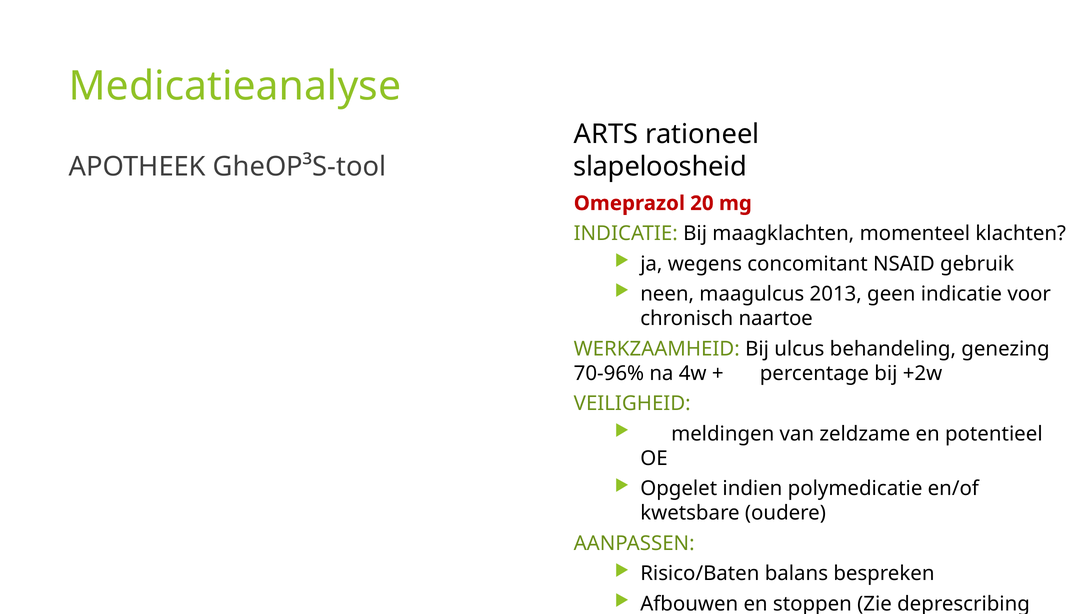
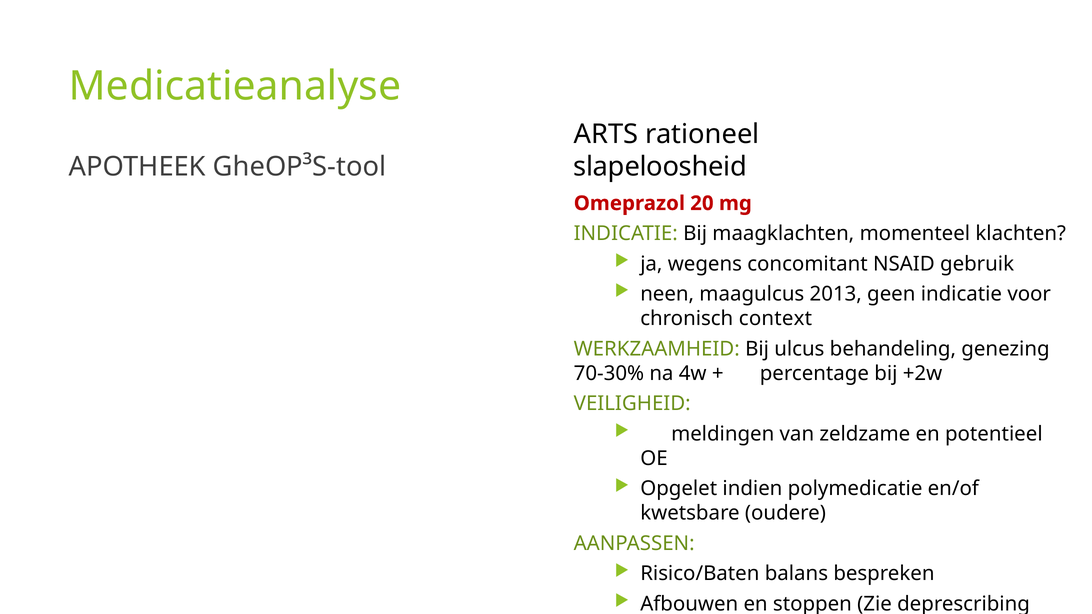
naartoe: naartoe -> context (776, 319)
70-96%: 70-96% -> 70-30% (609, 374)
